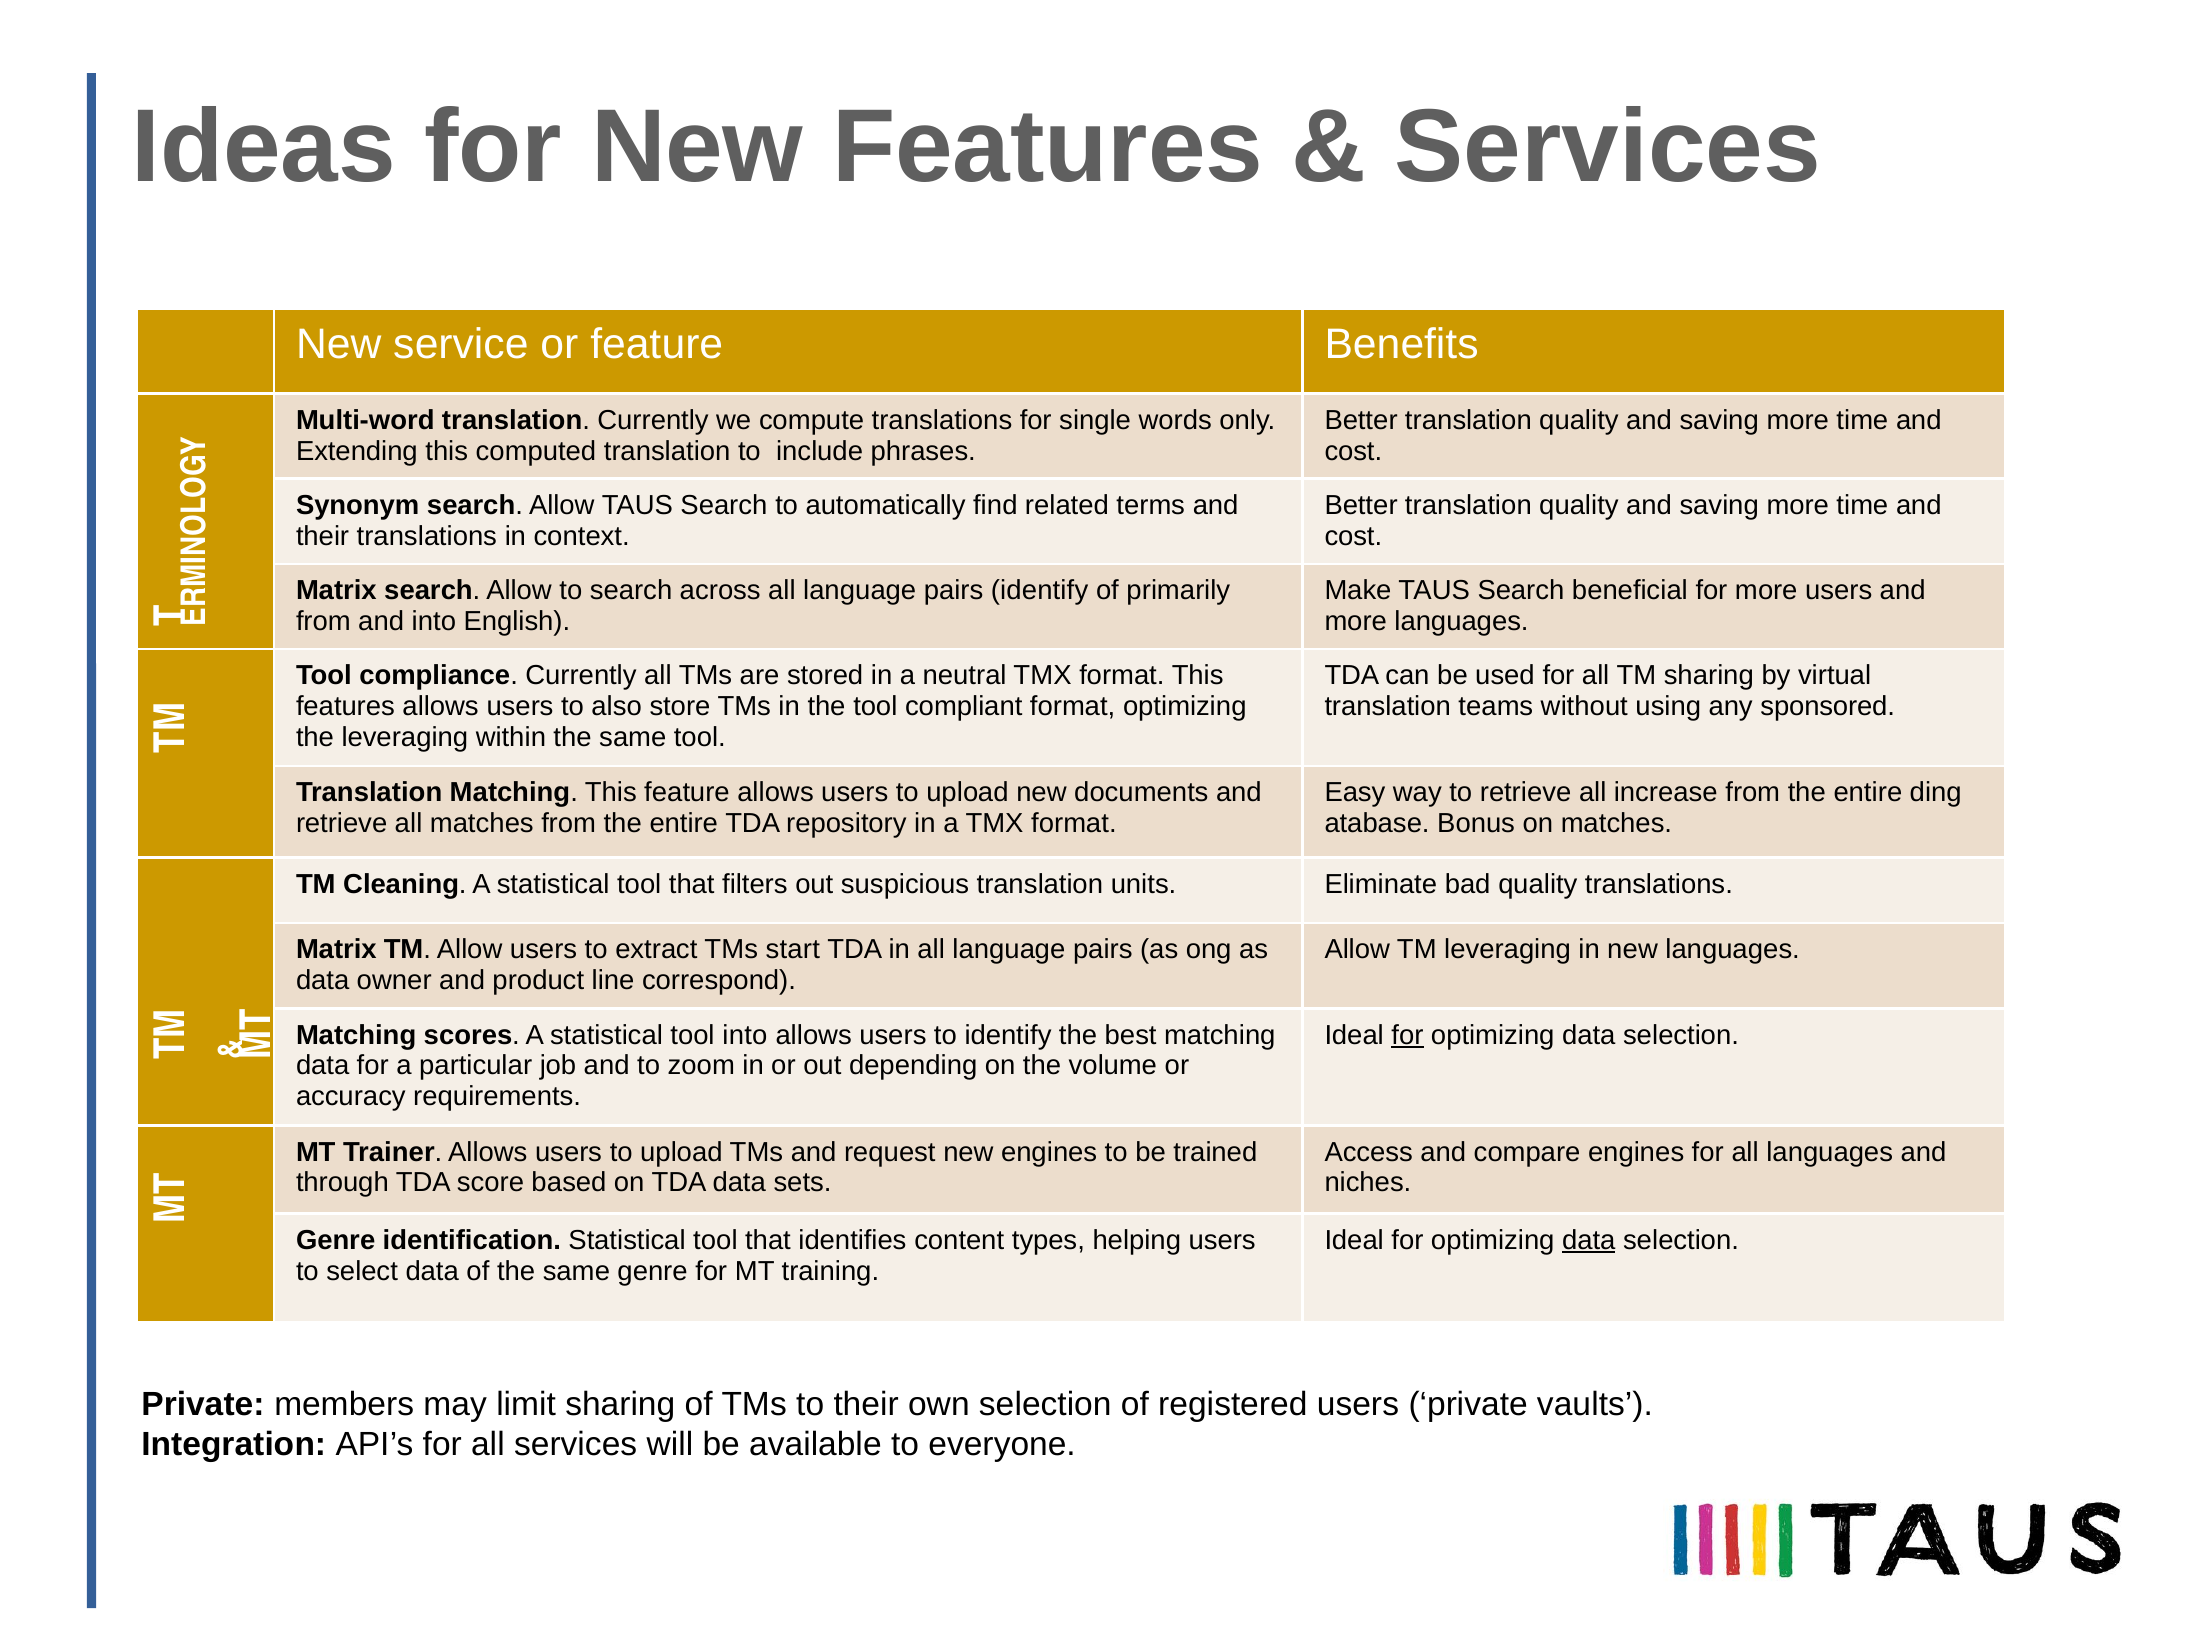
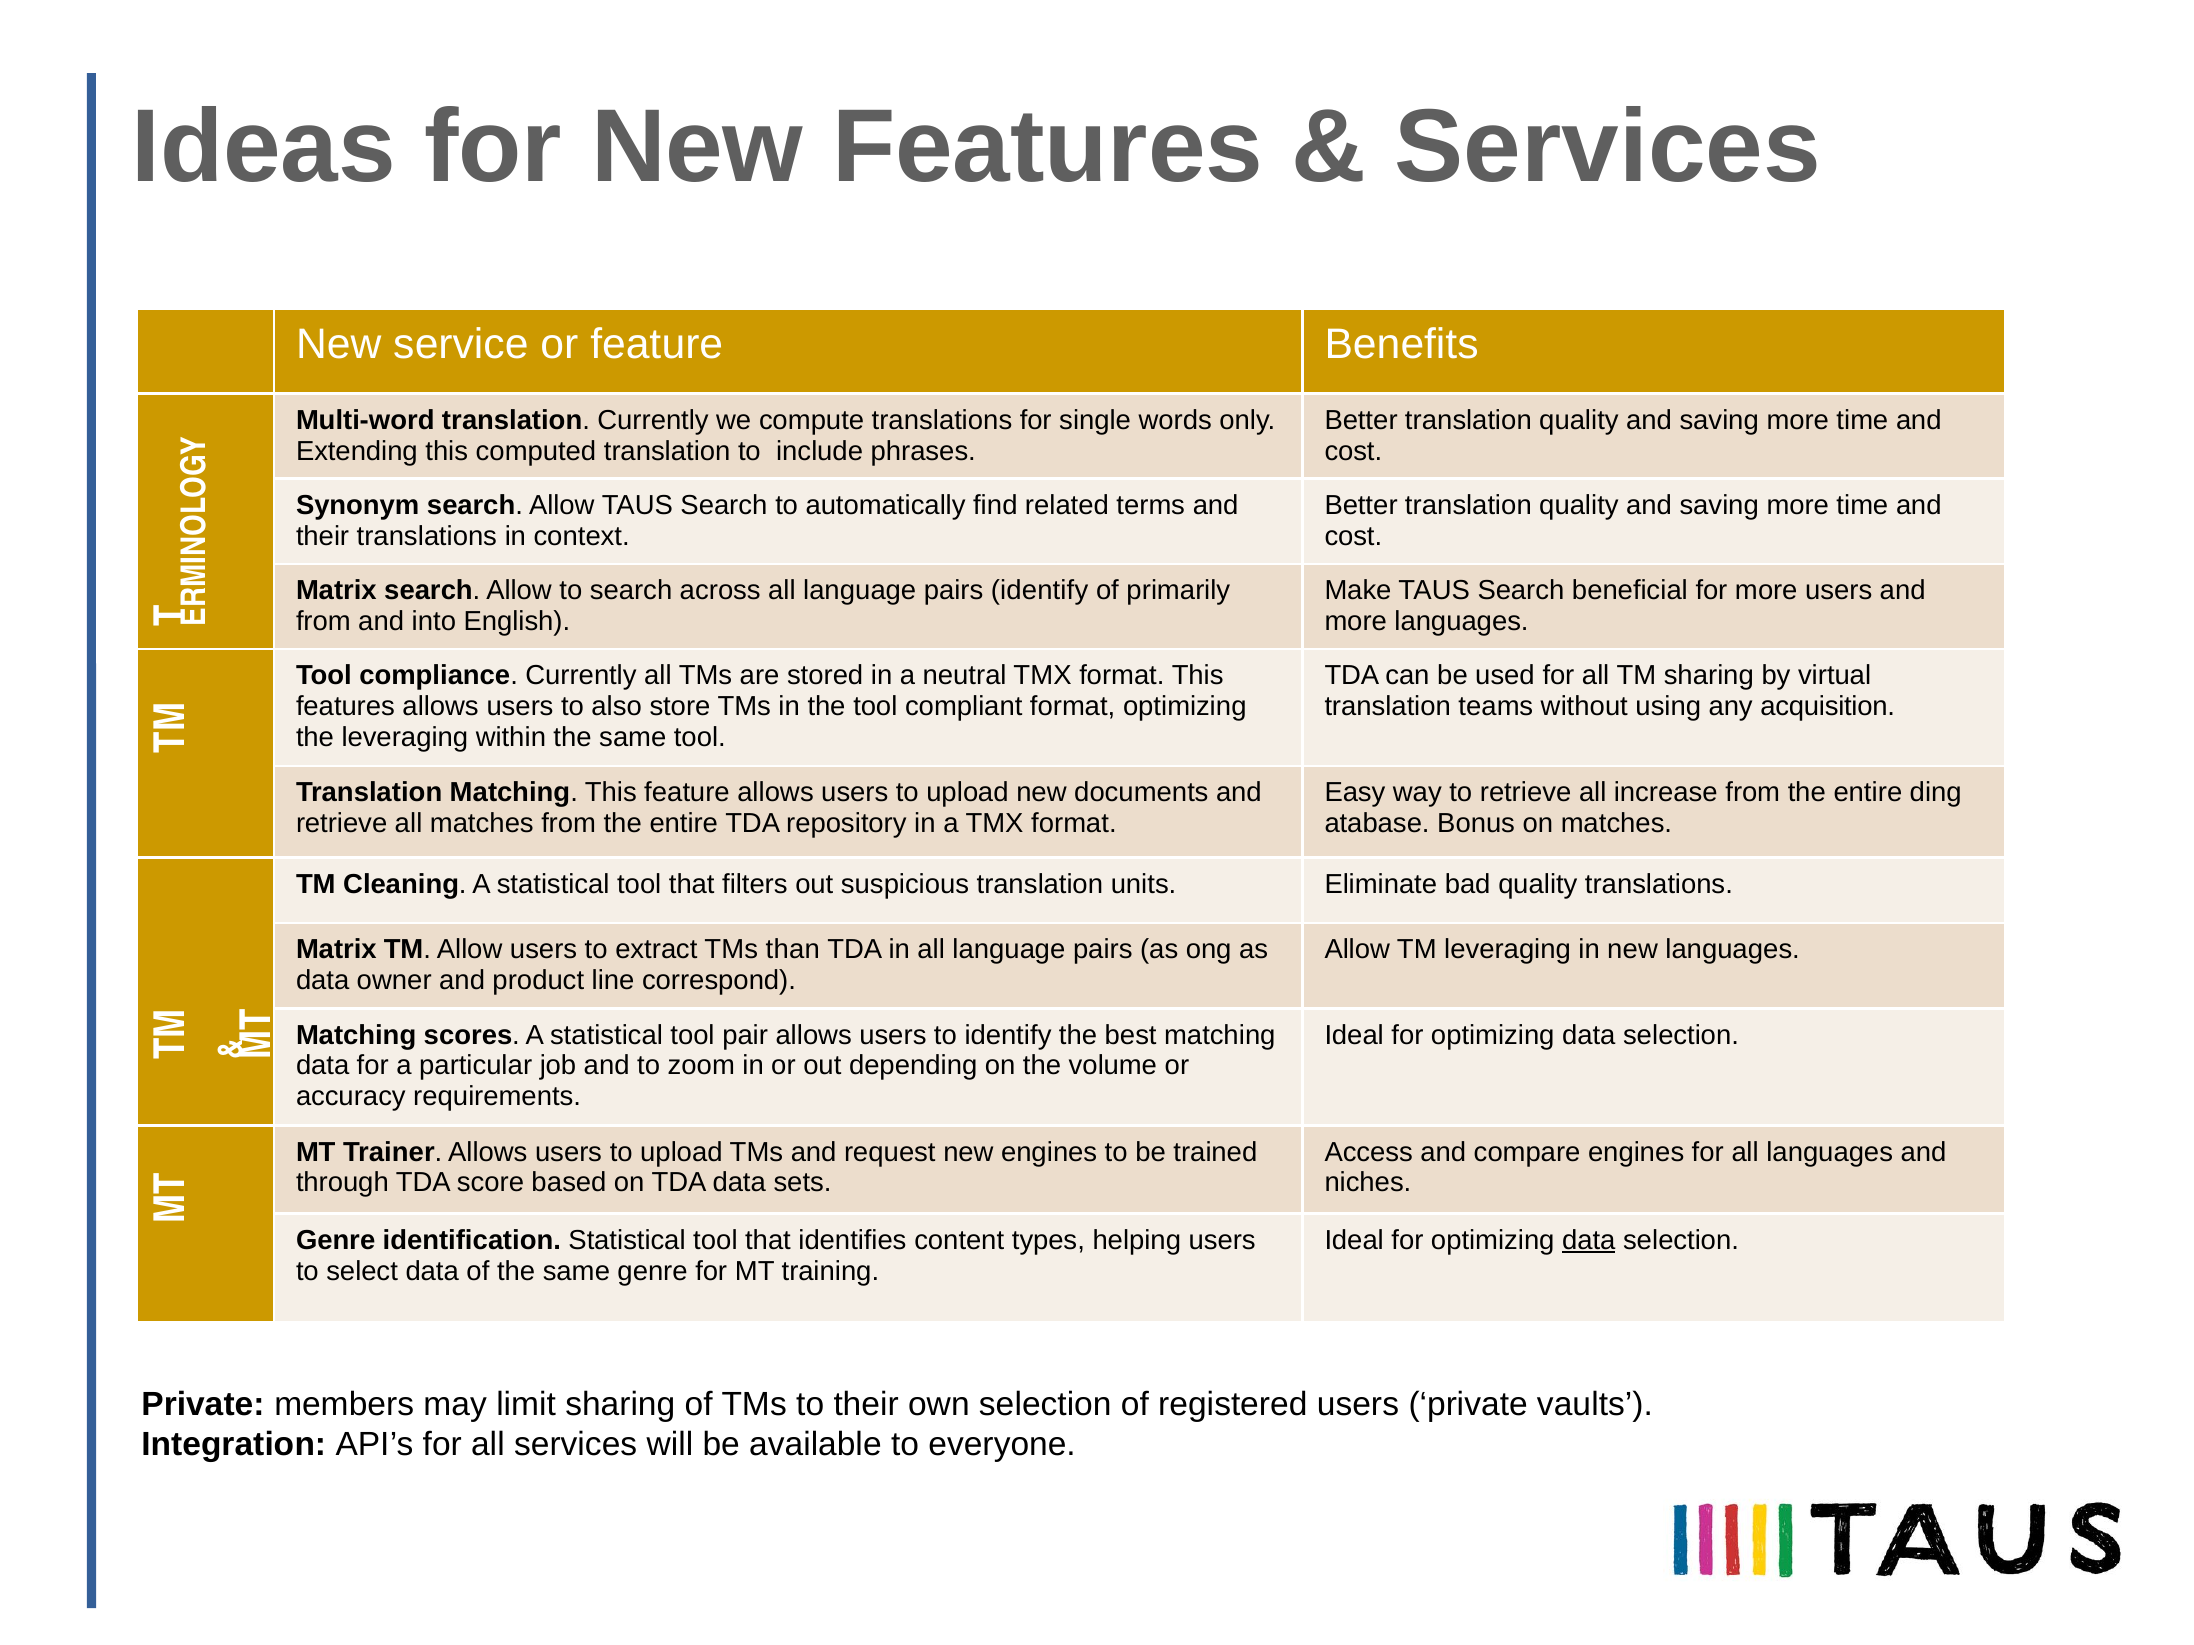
sponsored: sponsored -> acquisition (1828, 707)
start: start -> than (793, 950)
tool into: into -> pair (745, 1035)
for underline: present -> none (1407, 1035)
